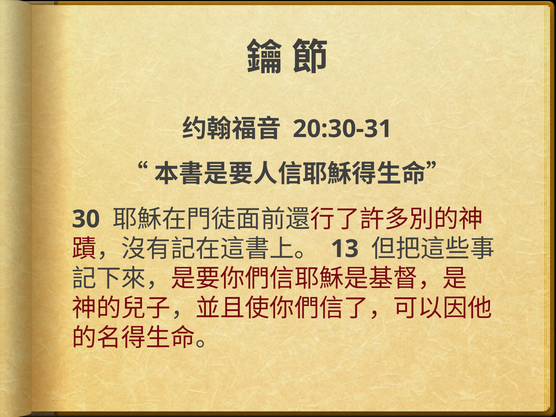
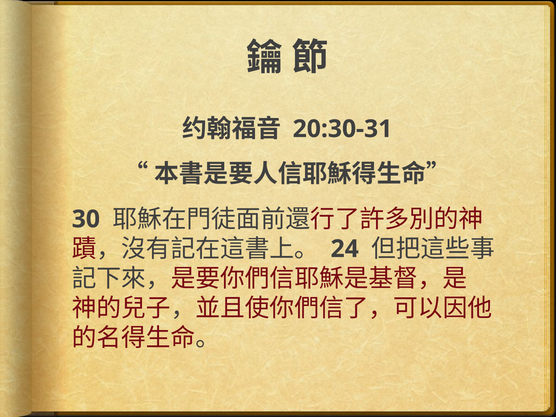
13: 13 -> 24 (345, 249)
